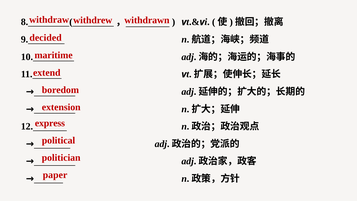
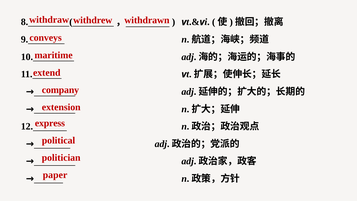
decided: decided -> conveys (46, 38)
boredom: boredom -> company (60, 90)
